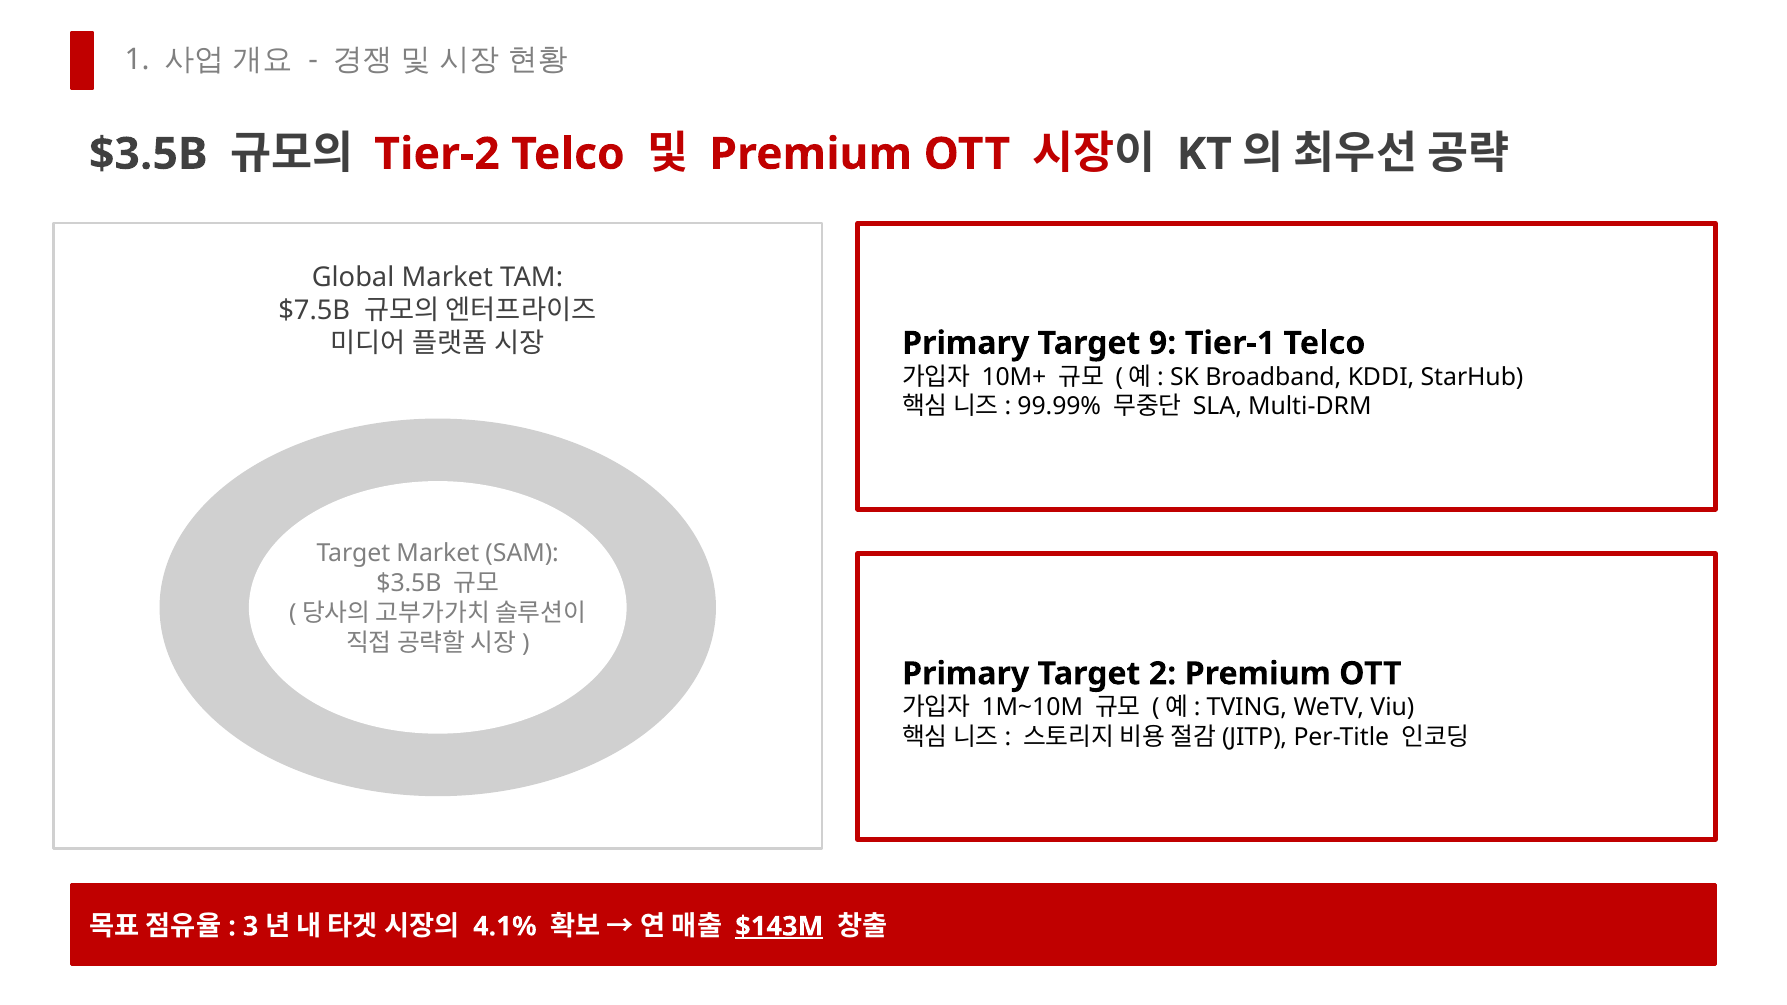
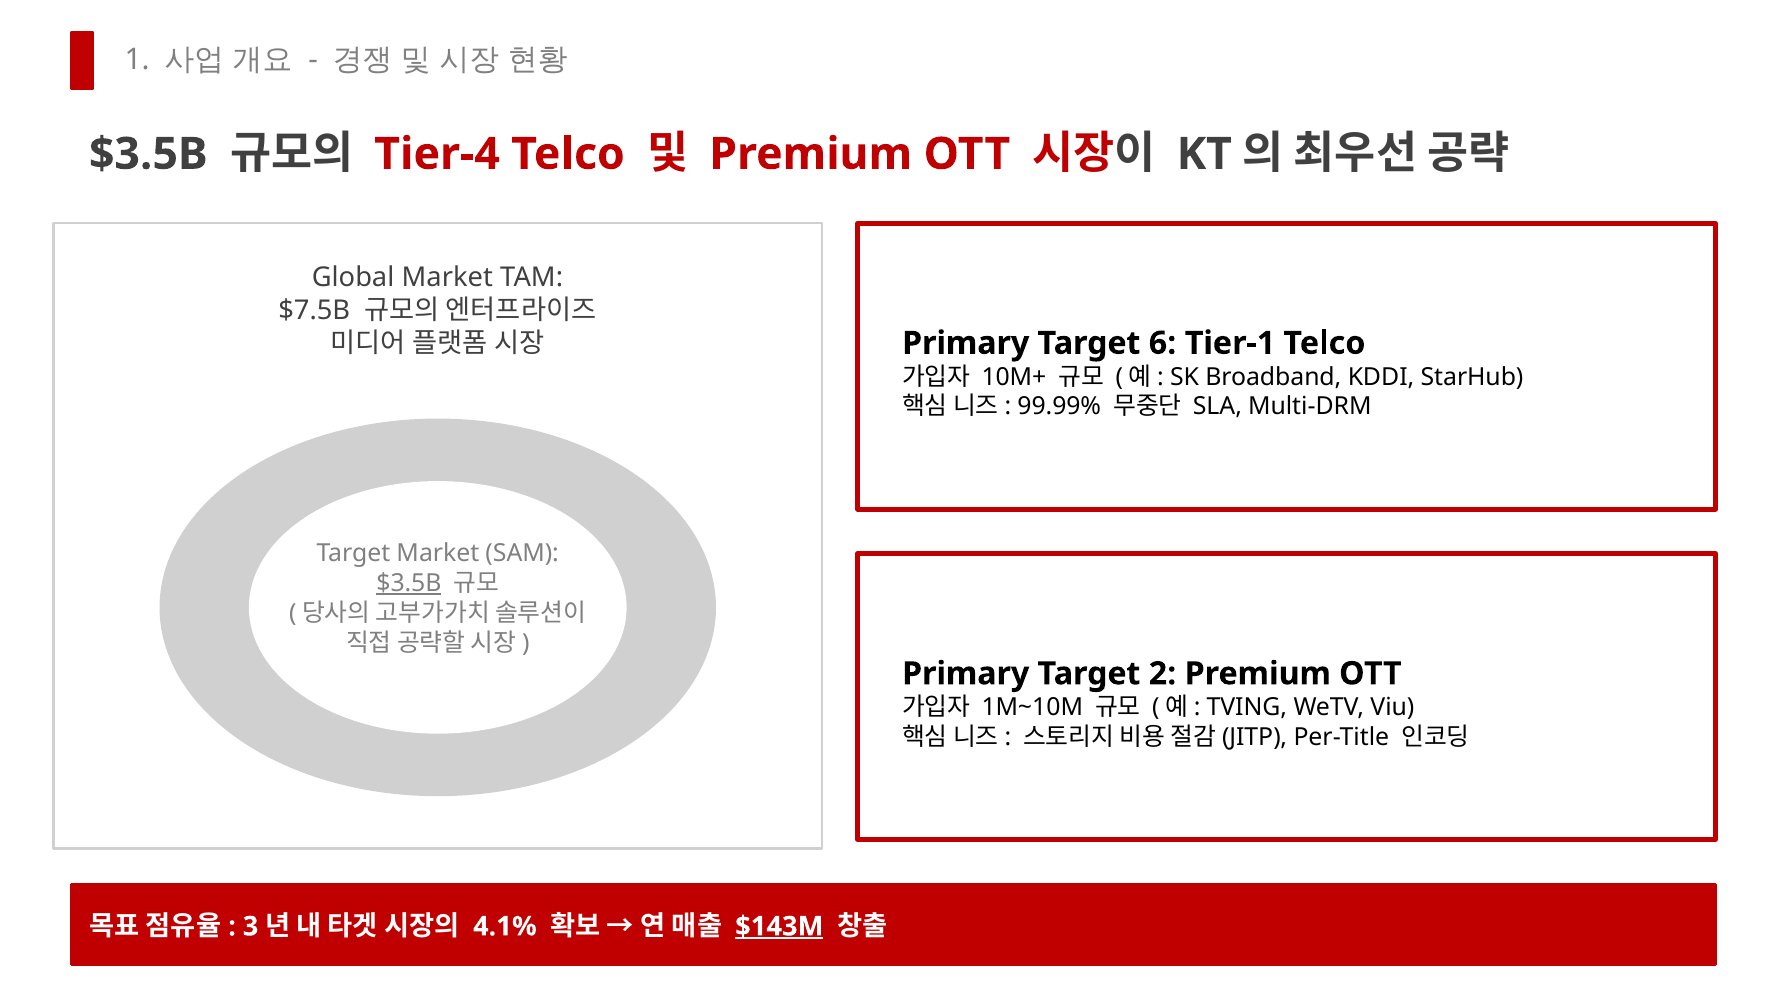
Tier-2: Tier-2 -> Tier-4 (437, 154)
9: 9 -> 6 (1163, 343)
$3.5B underline: none -> present (409, 583)
